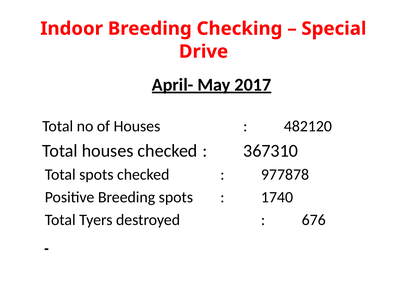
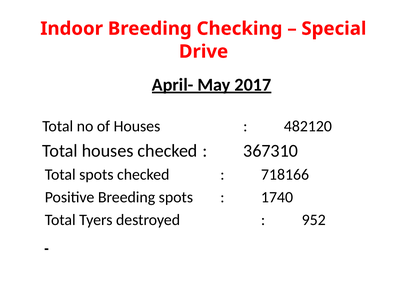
977878: 977878 -> 718166 (285, 174)
676: 676 -> 952 (314, 219)
